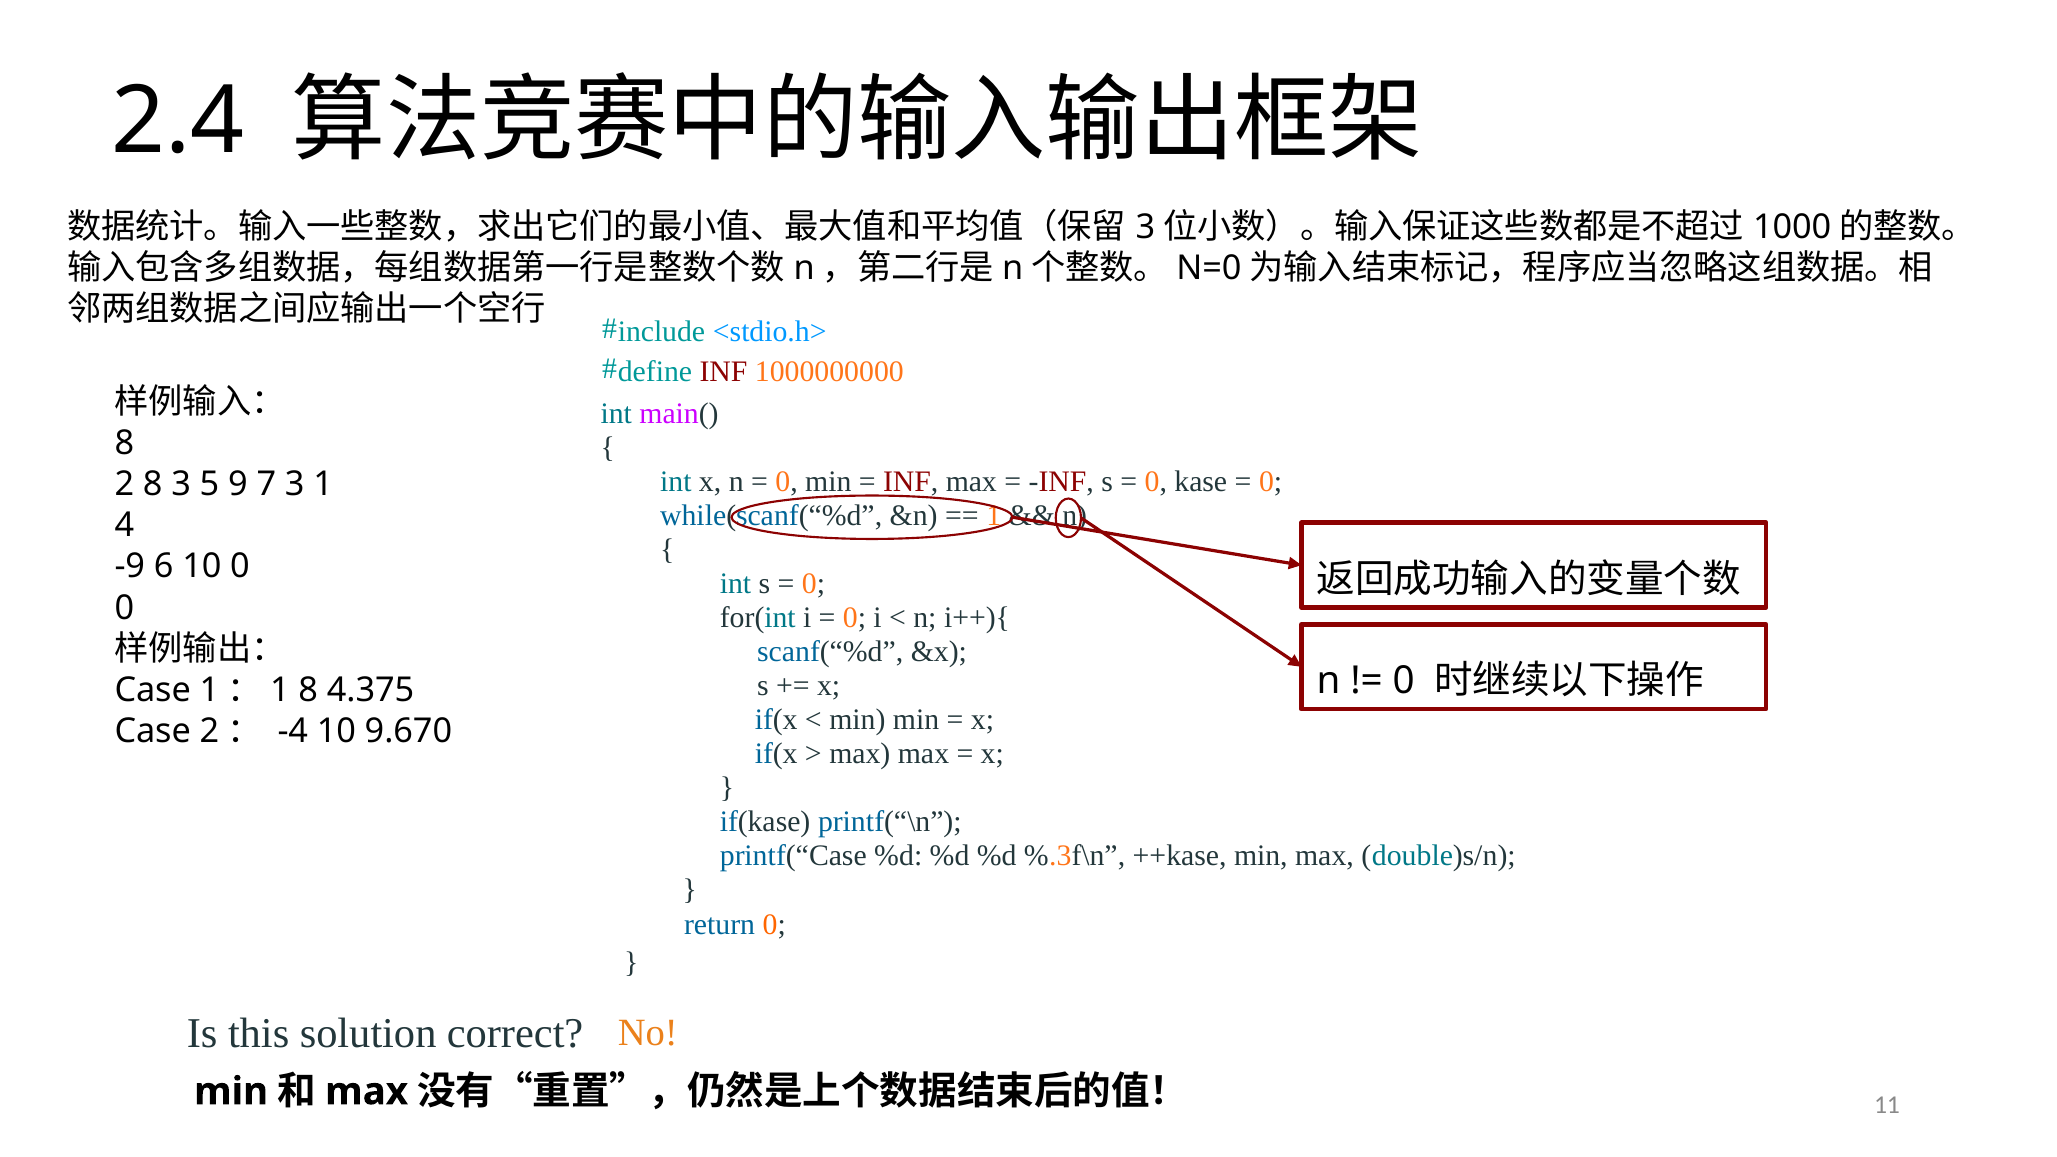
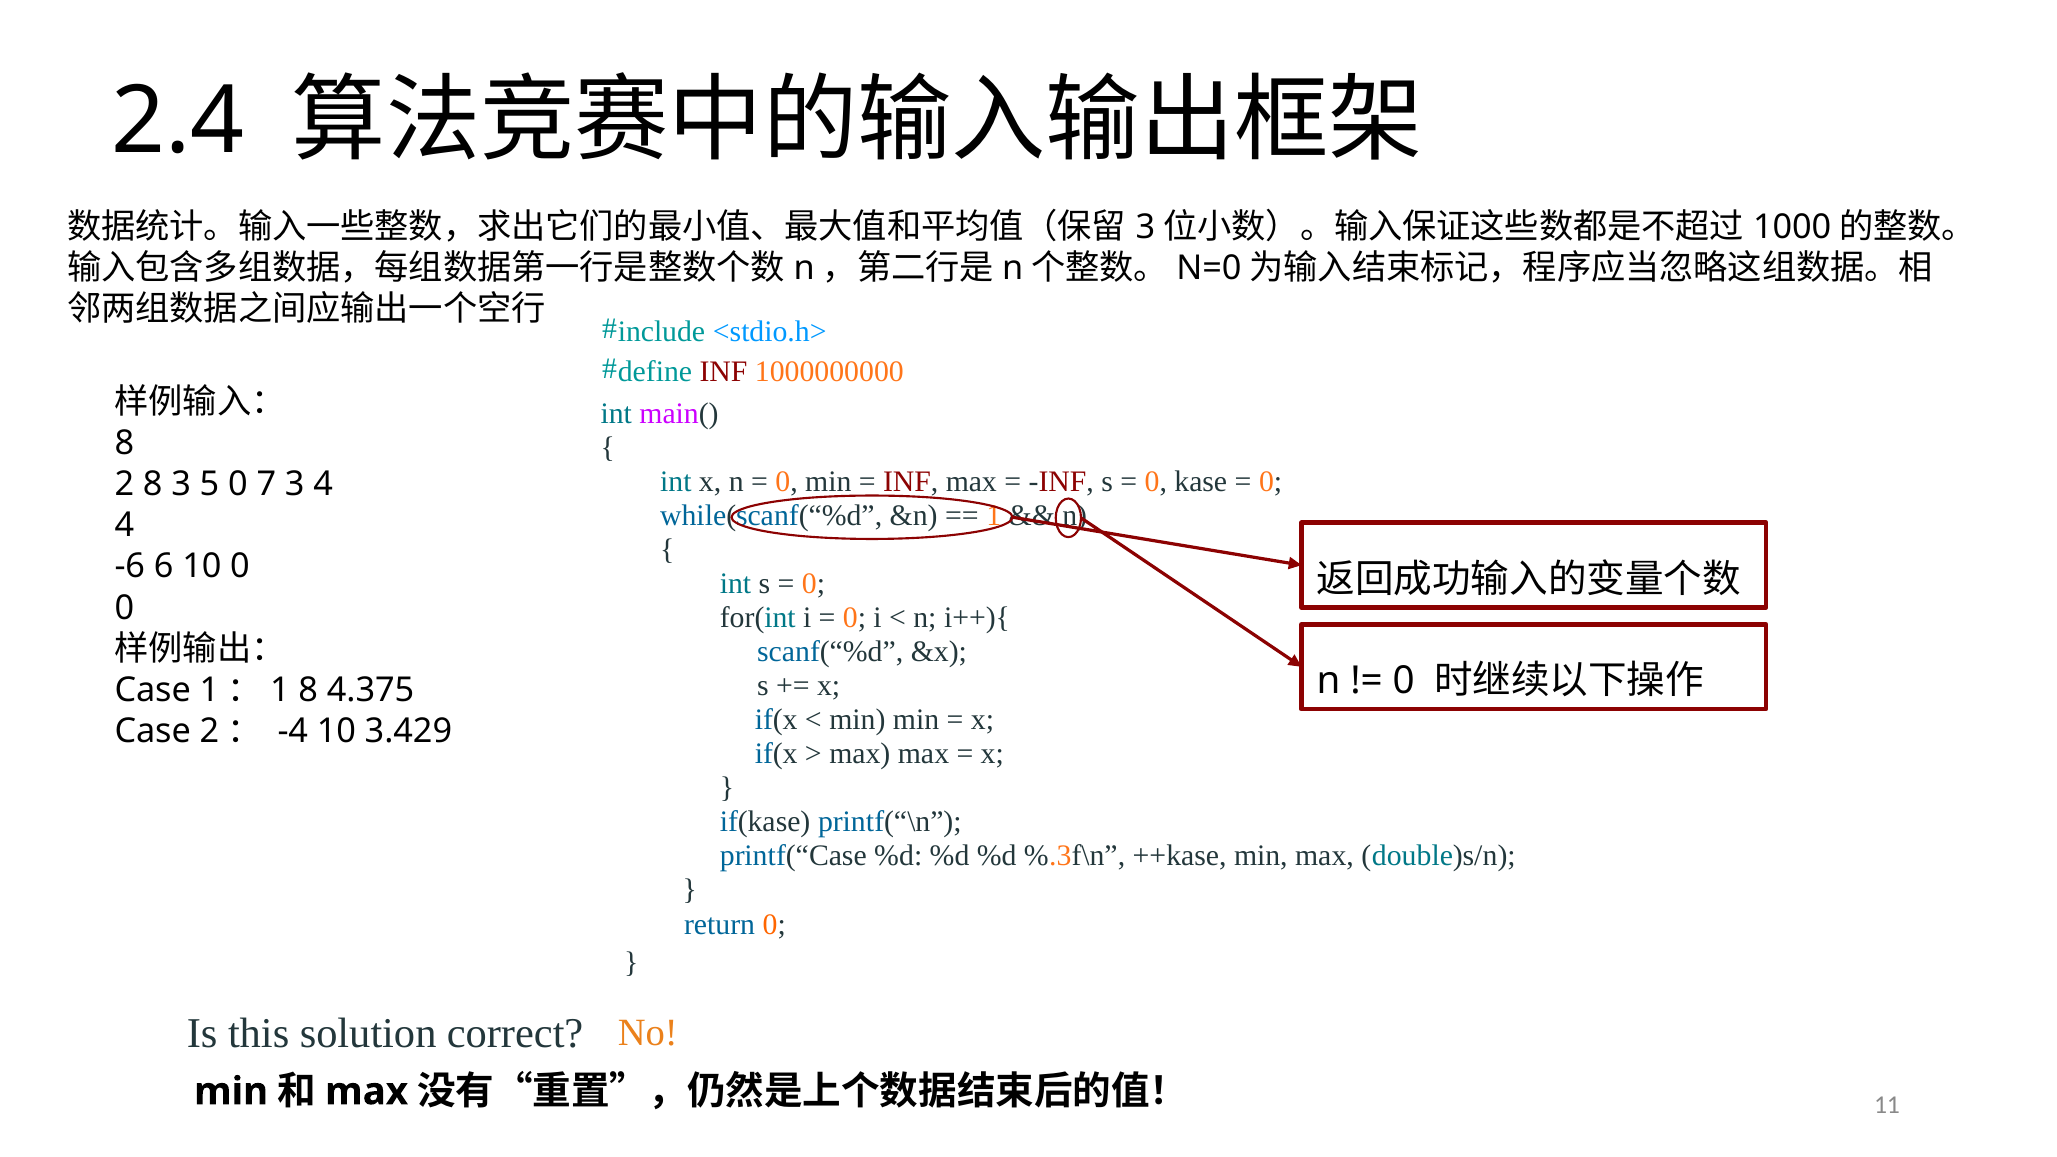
5 9: 9 -> 0 (238, 484)
3 1: 1 -> 4 (323, 484)
-9: -9 -> -6 (130, 567)
9.670: 9.670 -> 3.429 (408, 731)
